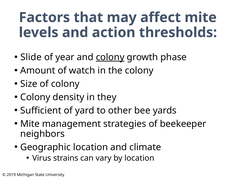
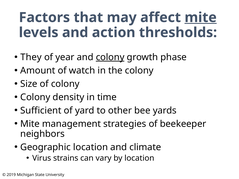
mite underline: none -> present (201, 17)
Slide: Slide -> They (31, 57)
they: they -> time (107, 97)
